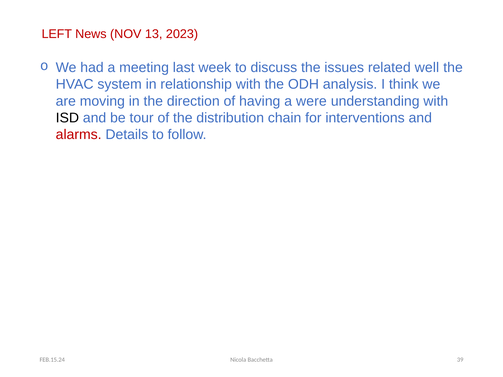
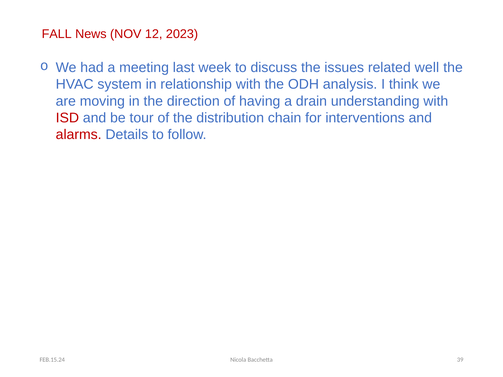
LEFT: LEFT -> FALL (57, 34)
13: 13 -> 12 (154, 34)
were: were -> drain (311, 101)
ISD colour: black -> red (67, 118)
